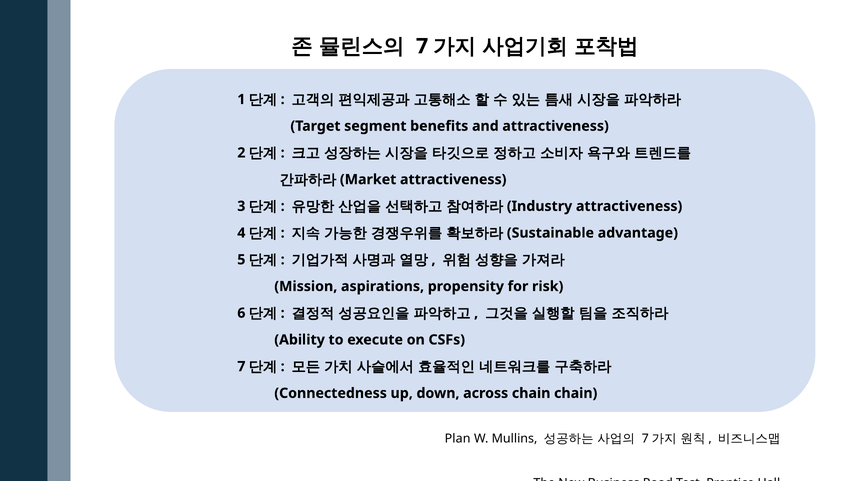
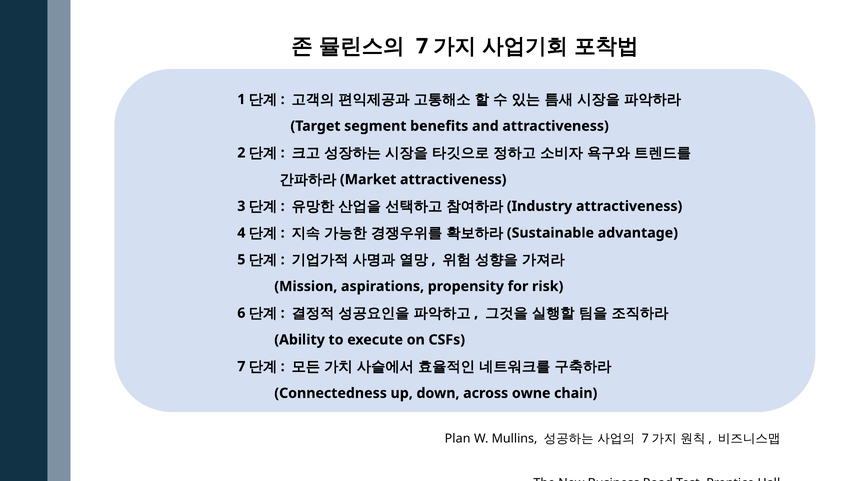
across chain: chain -> owne (531, 393)
